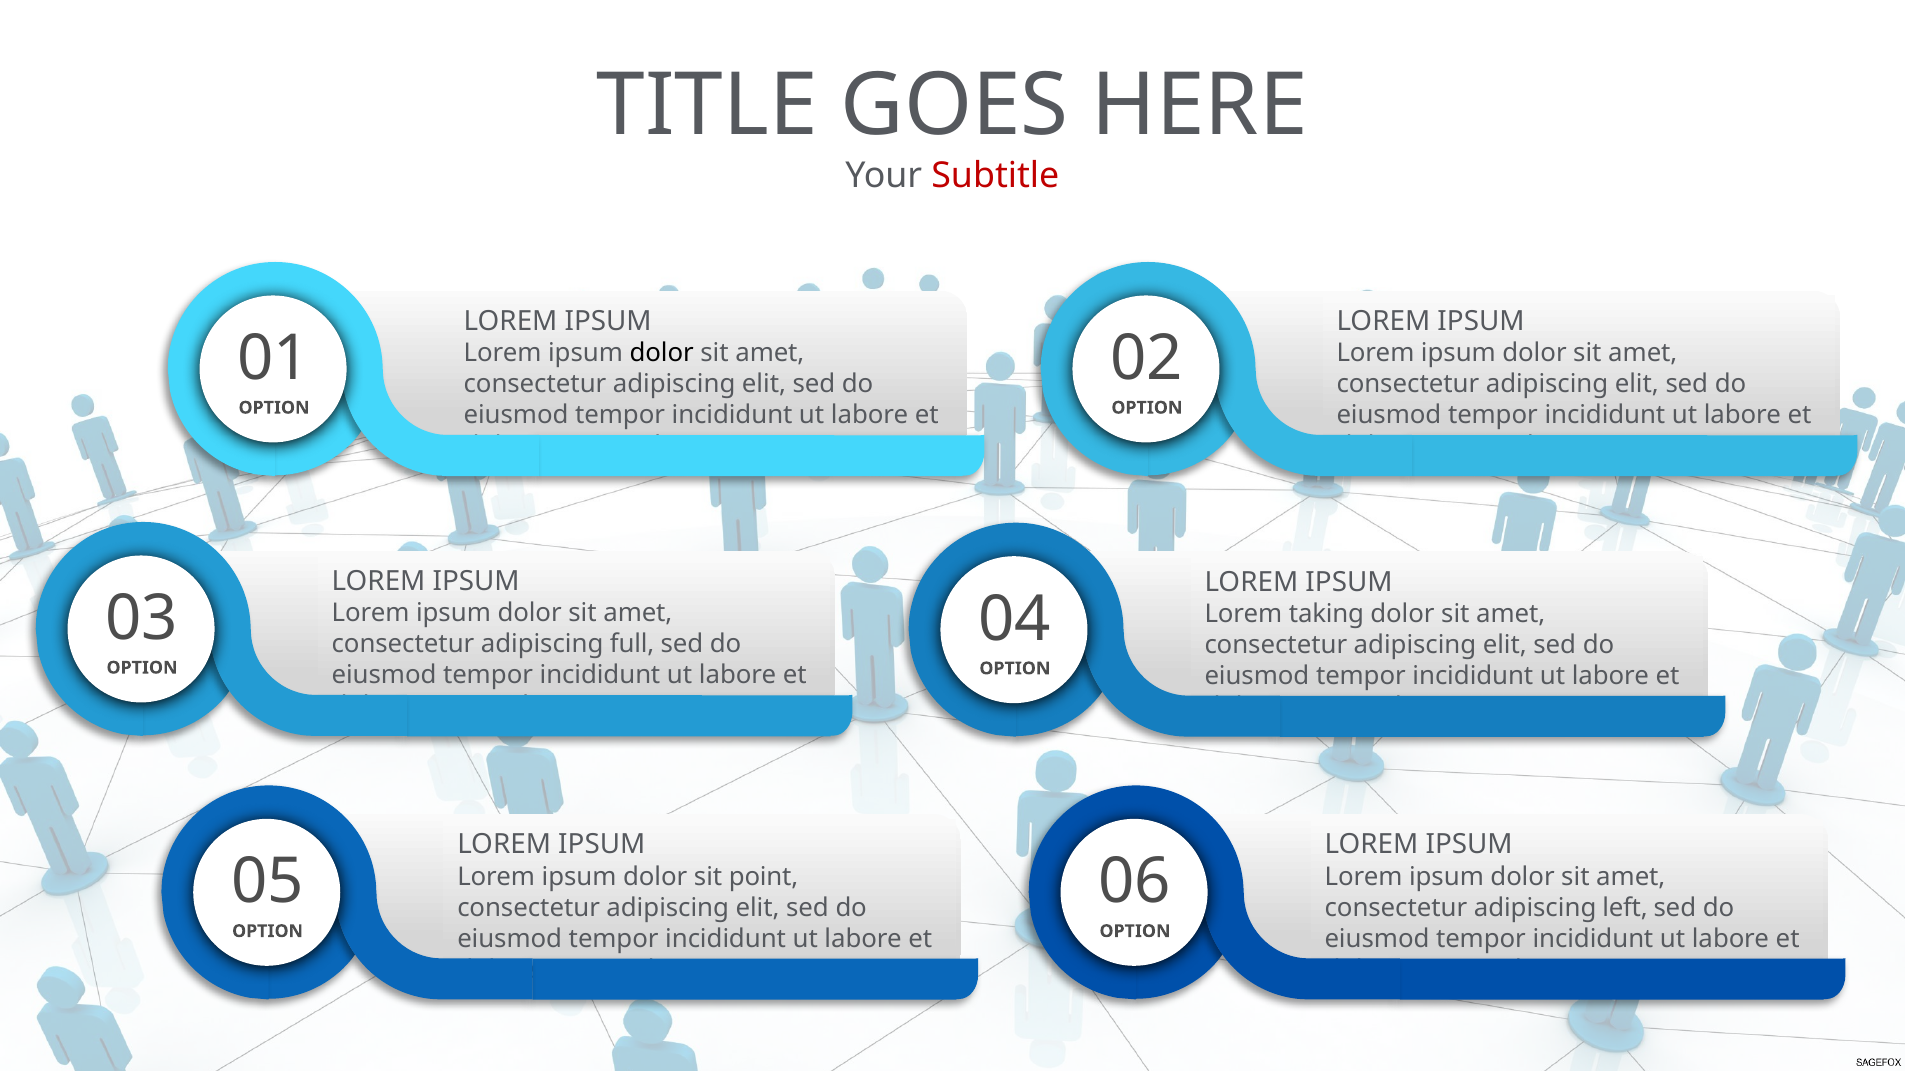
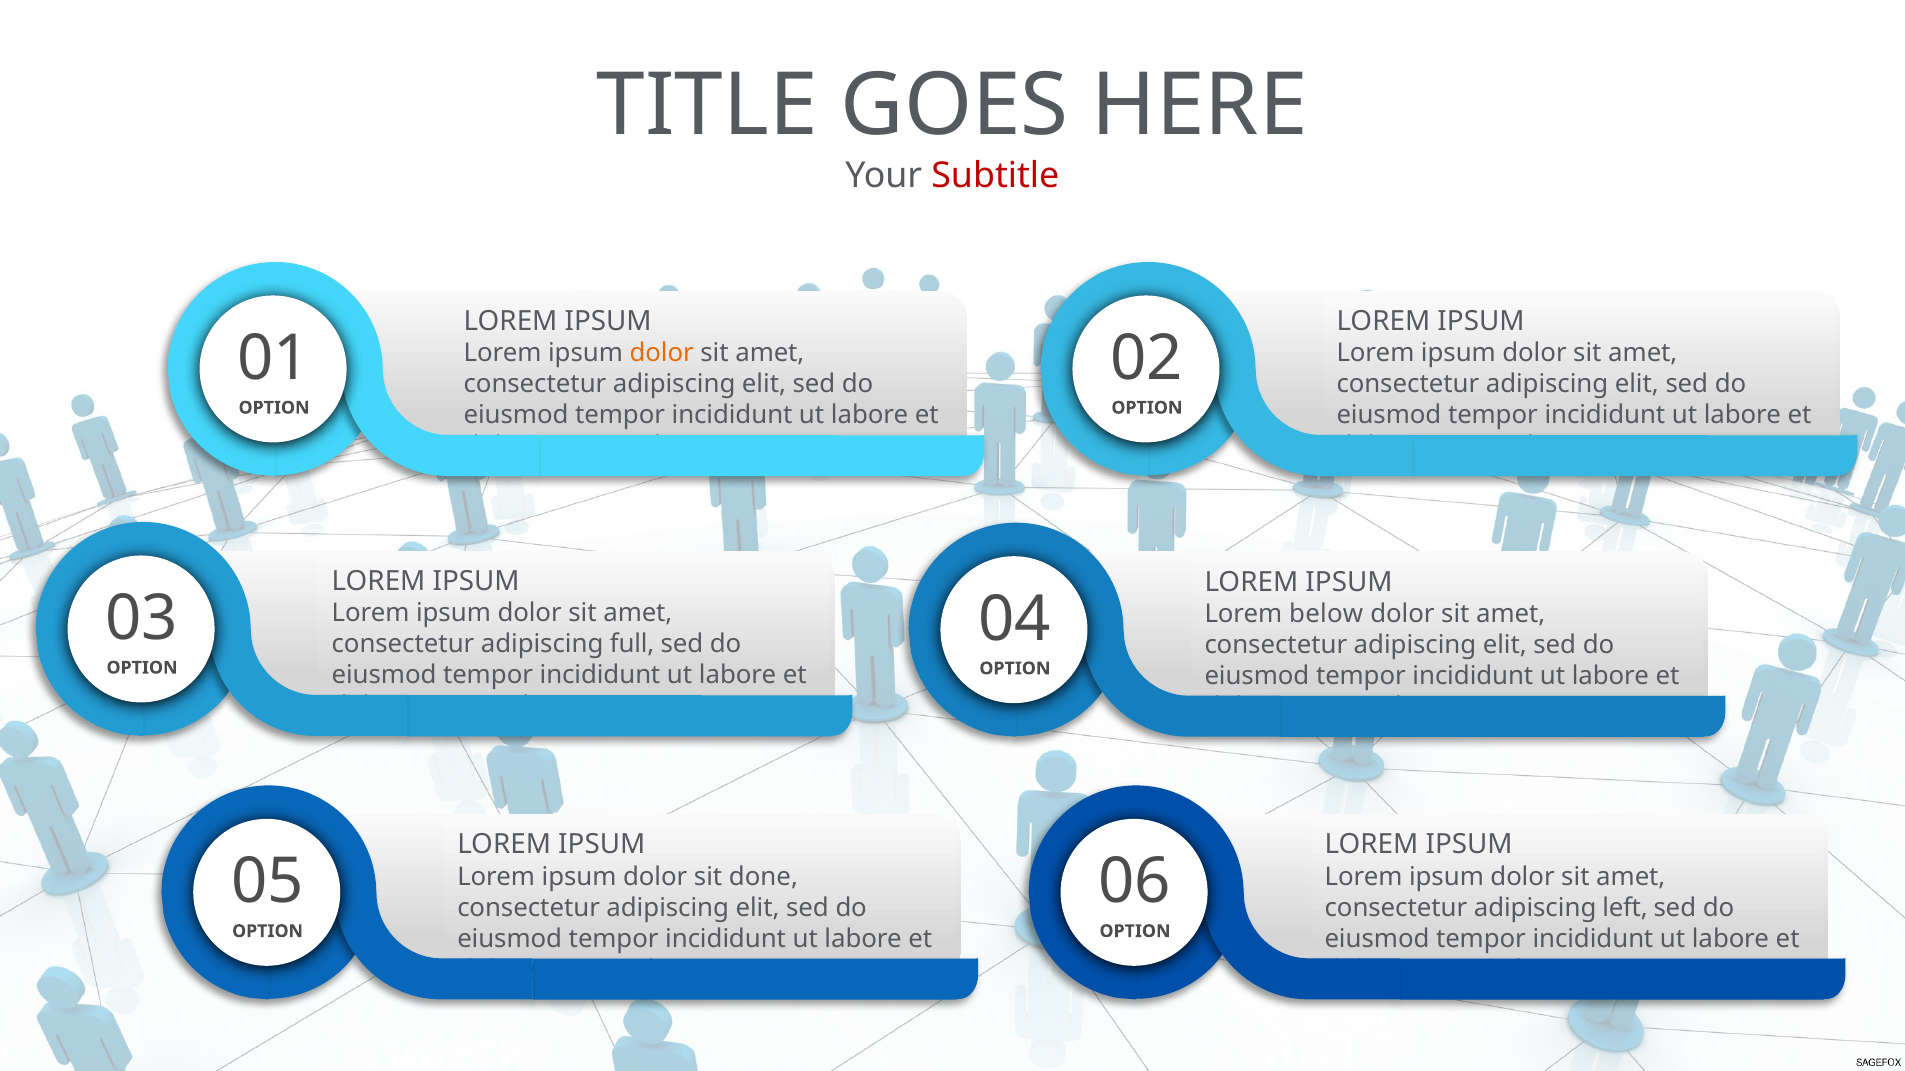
dolor colour: black -> orange (662, 353)
taking: taking -> below (1326, 614)
point: point -> done (763, 877)
